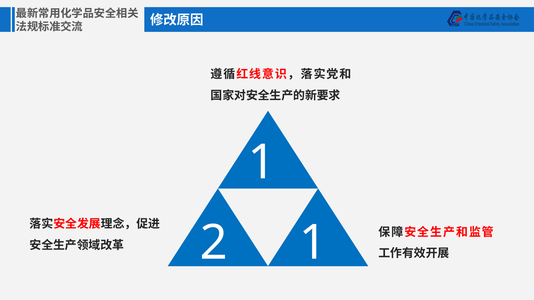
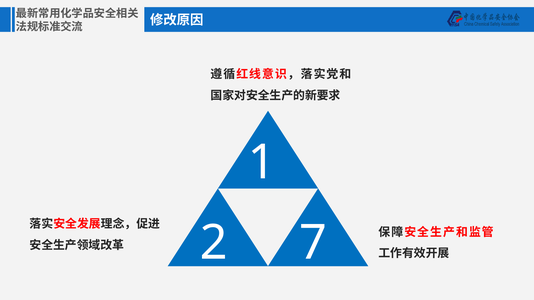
2 1: 1 -> 7 (313, 243)
